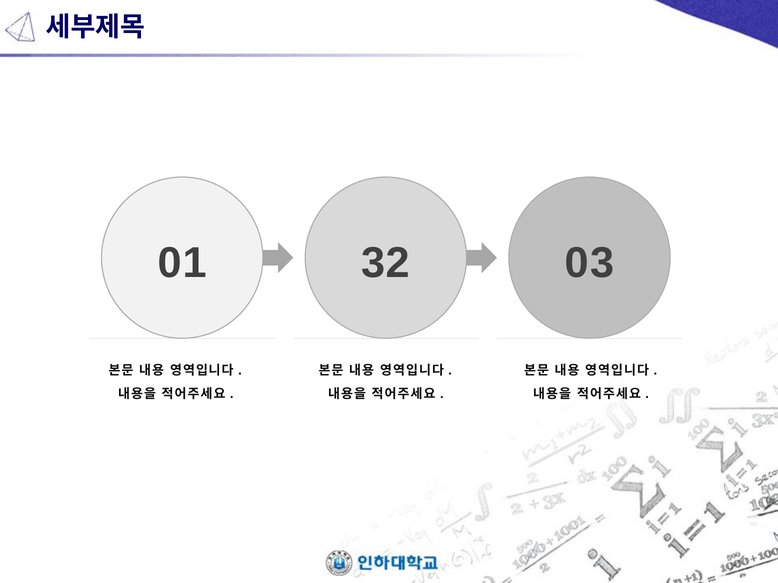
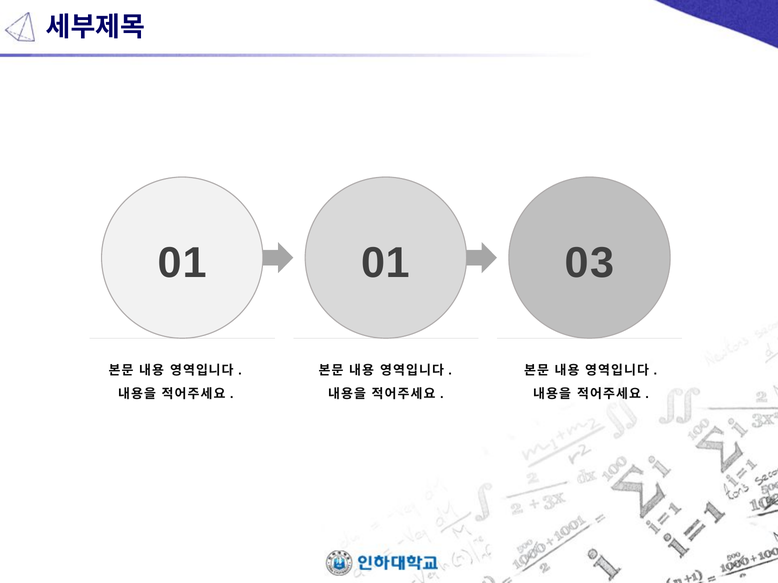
01 32: 32 -> 01 (386, 263)
